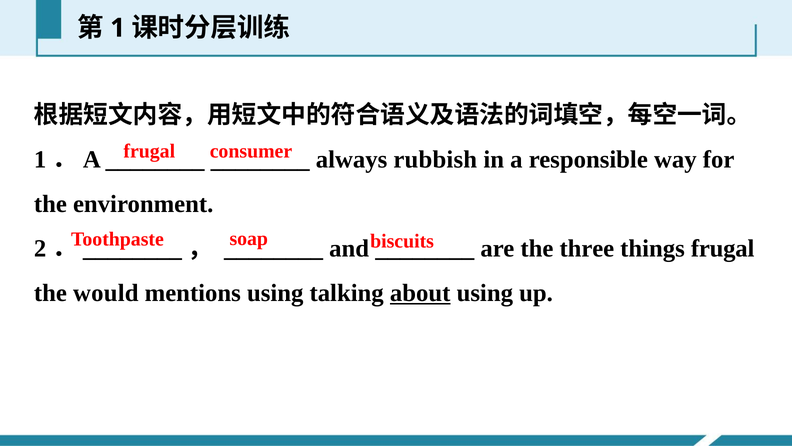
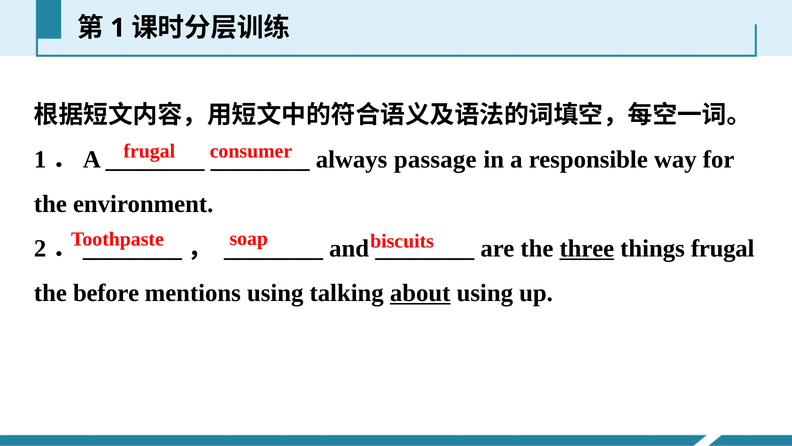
rubbish: rubbish -> passage (435, 159)
three underline: none -> present (587, 248)
would: would -> before (106, 293)
